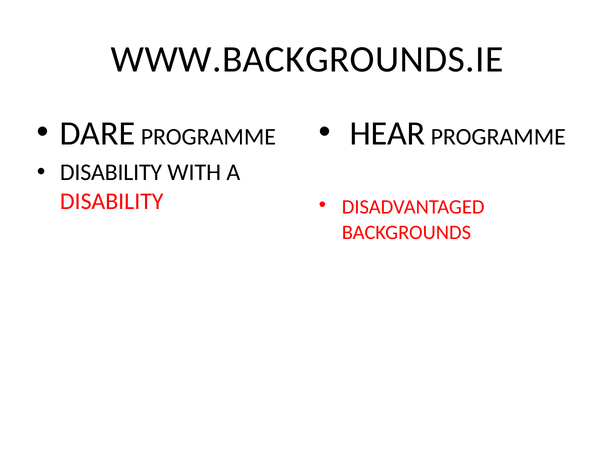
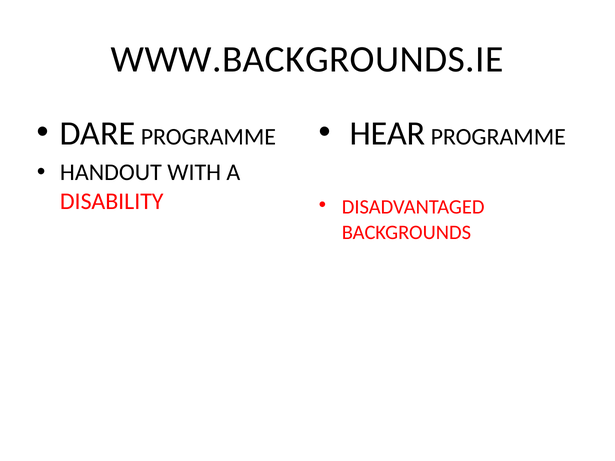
DISABILITY: DISABILITY -> HANDOUT (111, 173)
